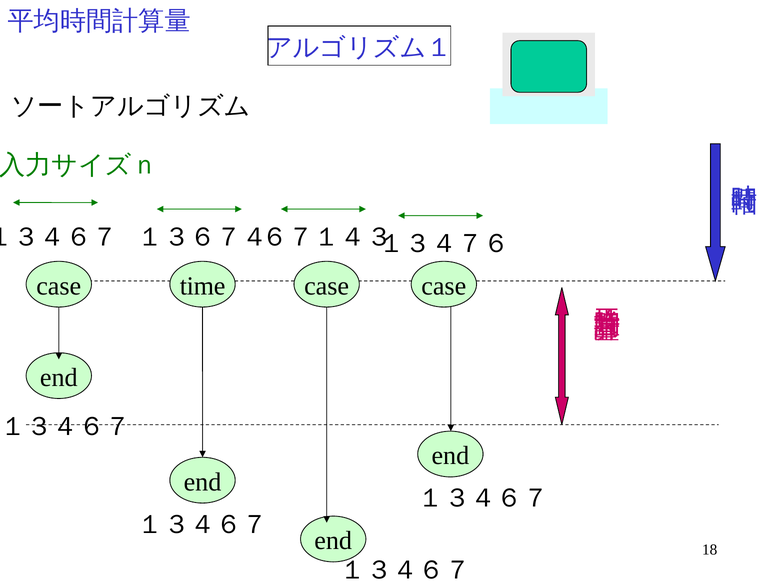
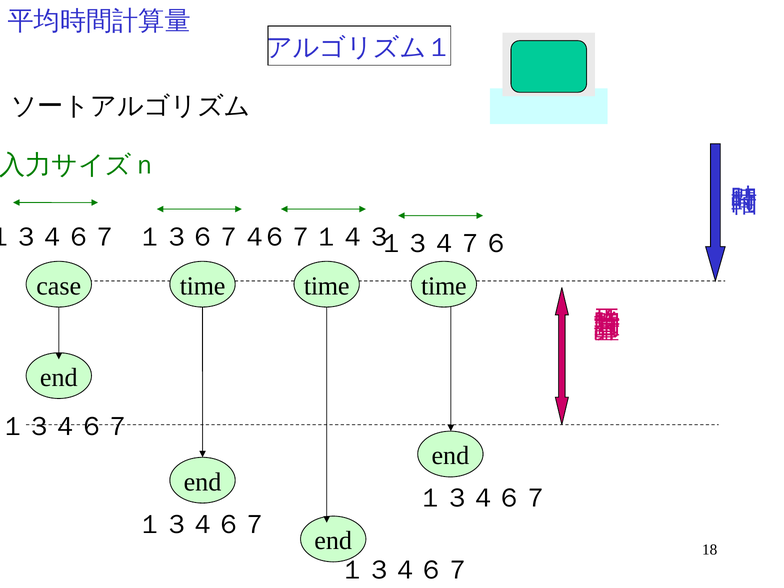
case: case -> time (327, 286)
case: case -> time (444, 286)
